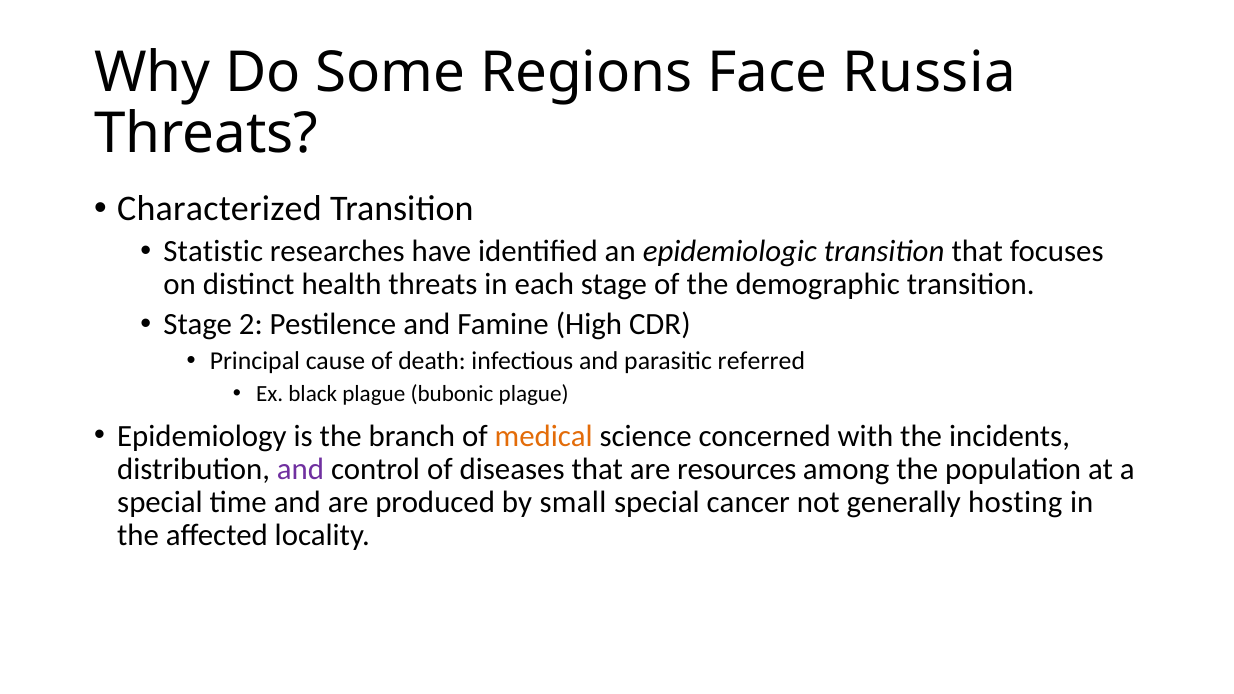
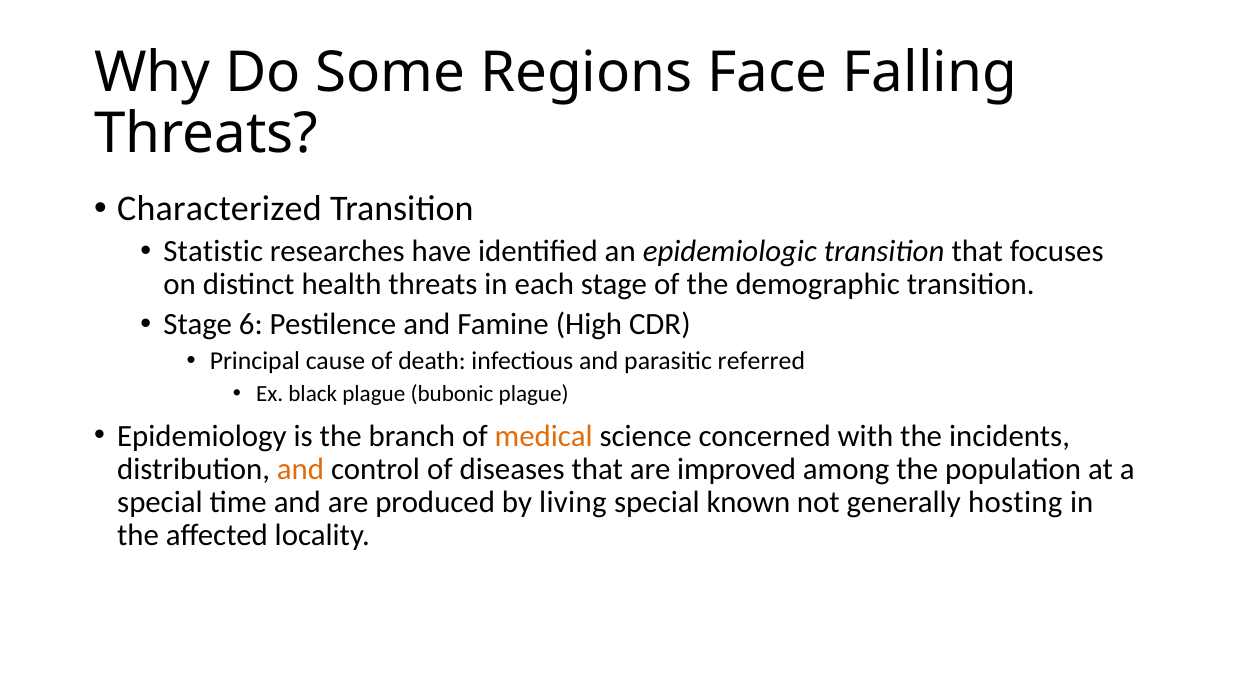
Russia: Russia -> Falling (930, 73)
2: 2 -> 6 (251, 324)
and colour: purple -> orange (301, 469)
resources: resources -> improved (737, 469)
small: small -> living (573, 503)
cancer: cancer -> known (748, 503)
